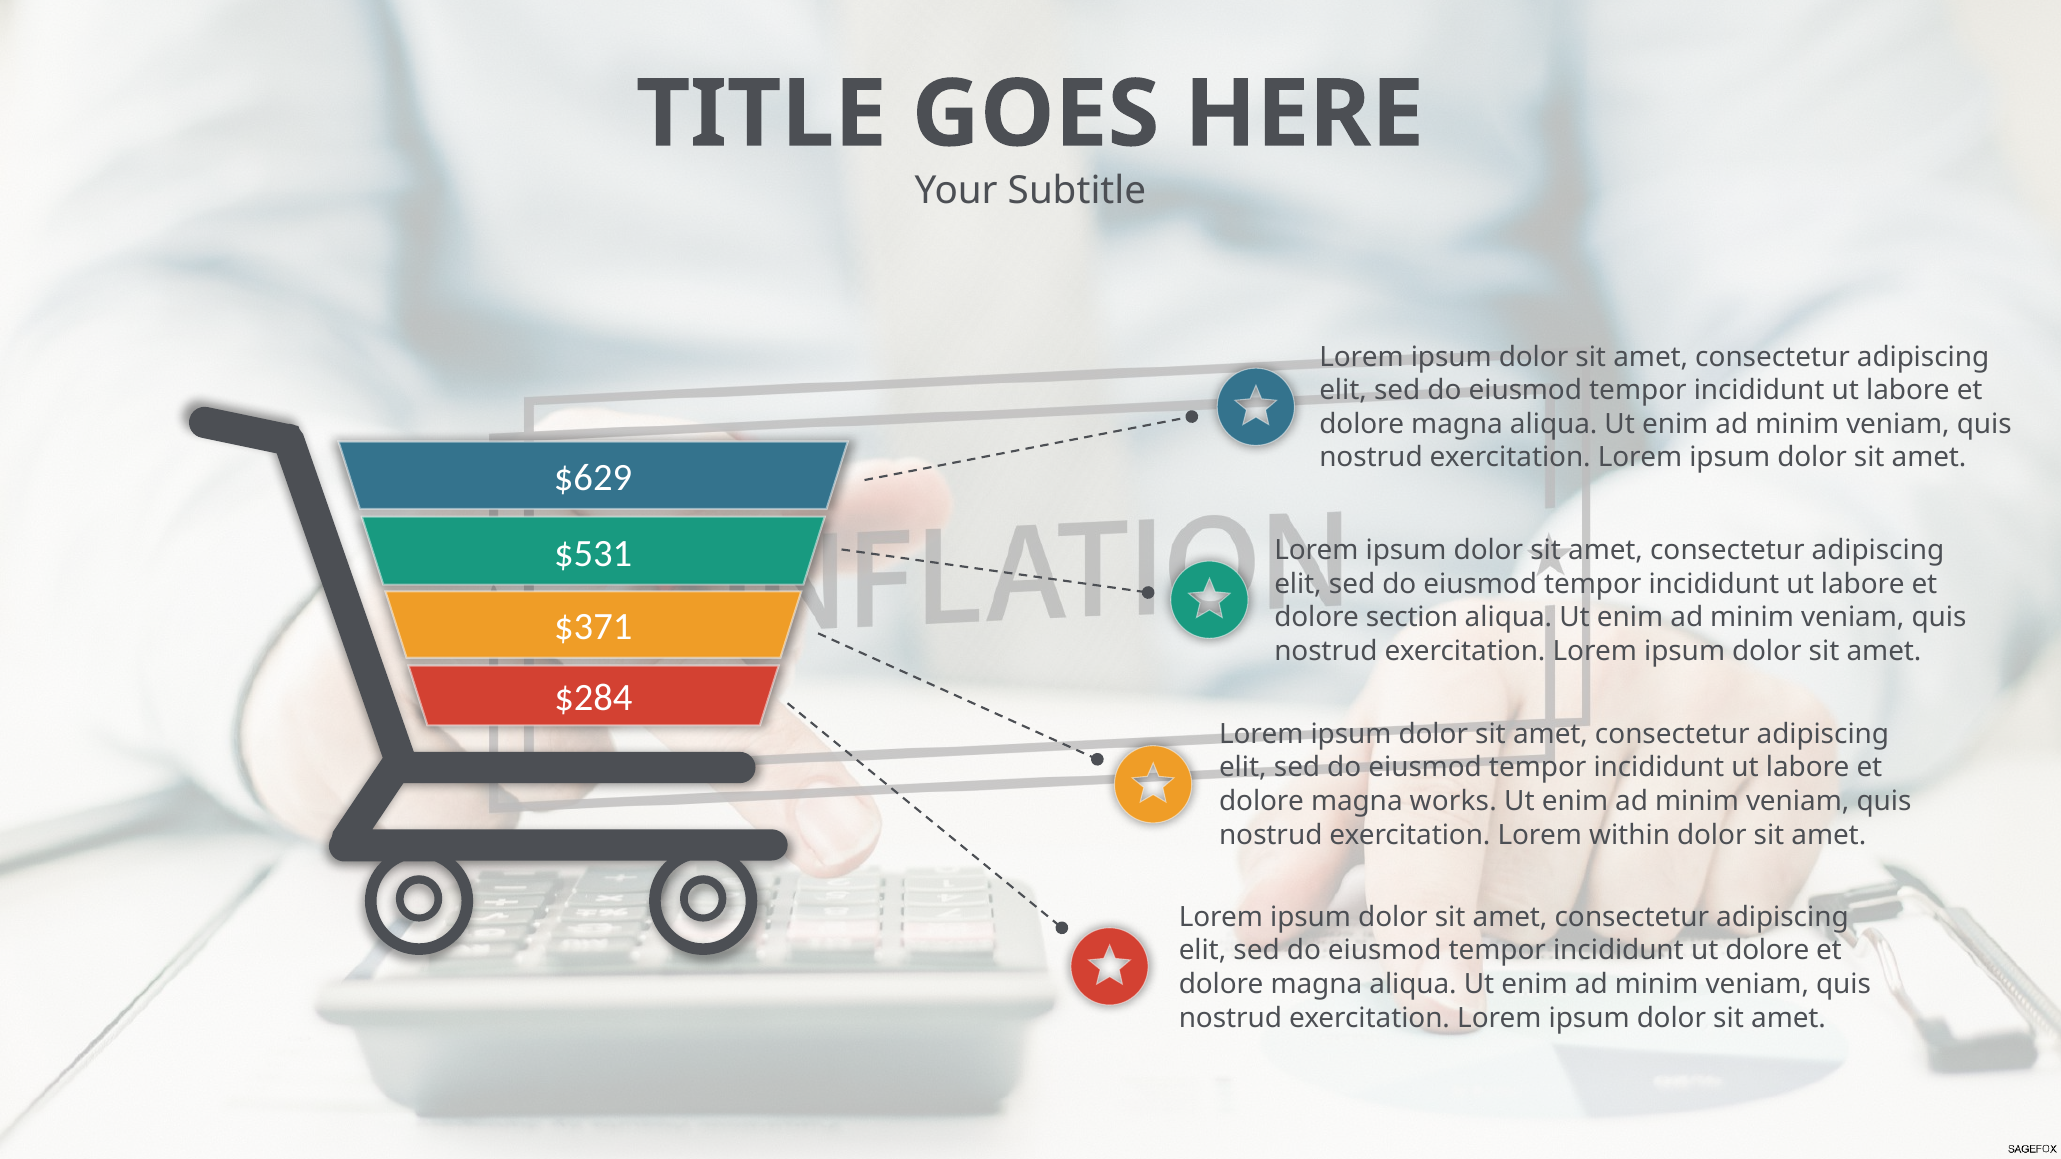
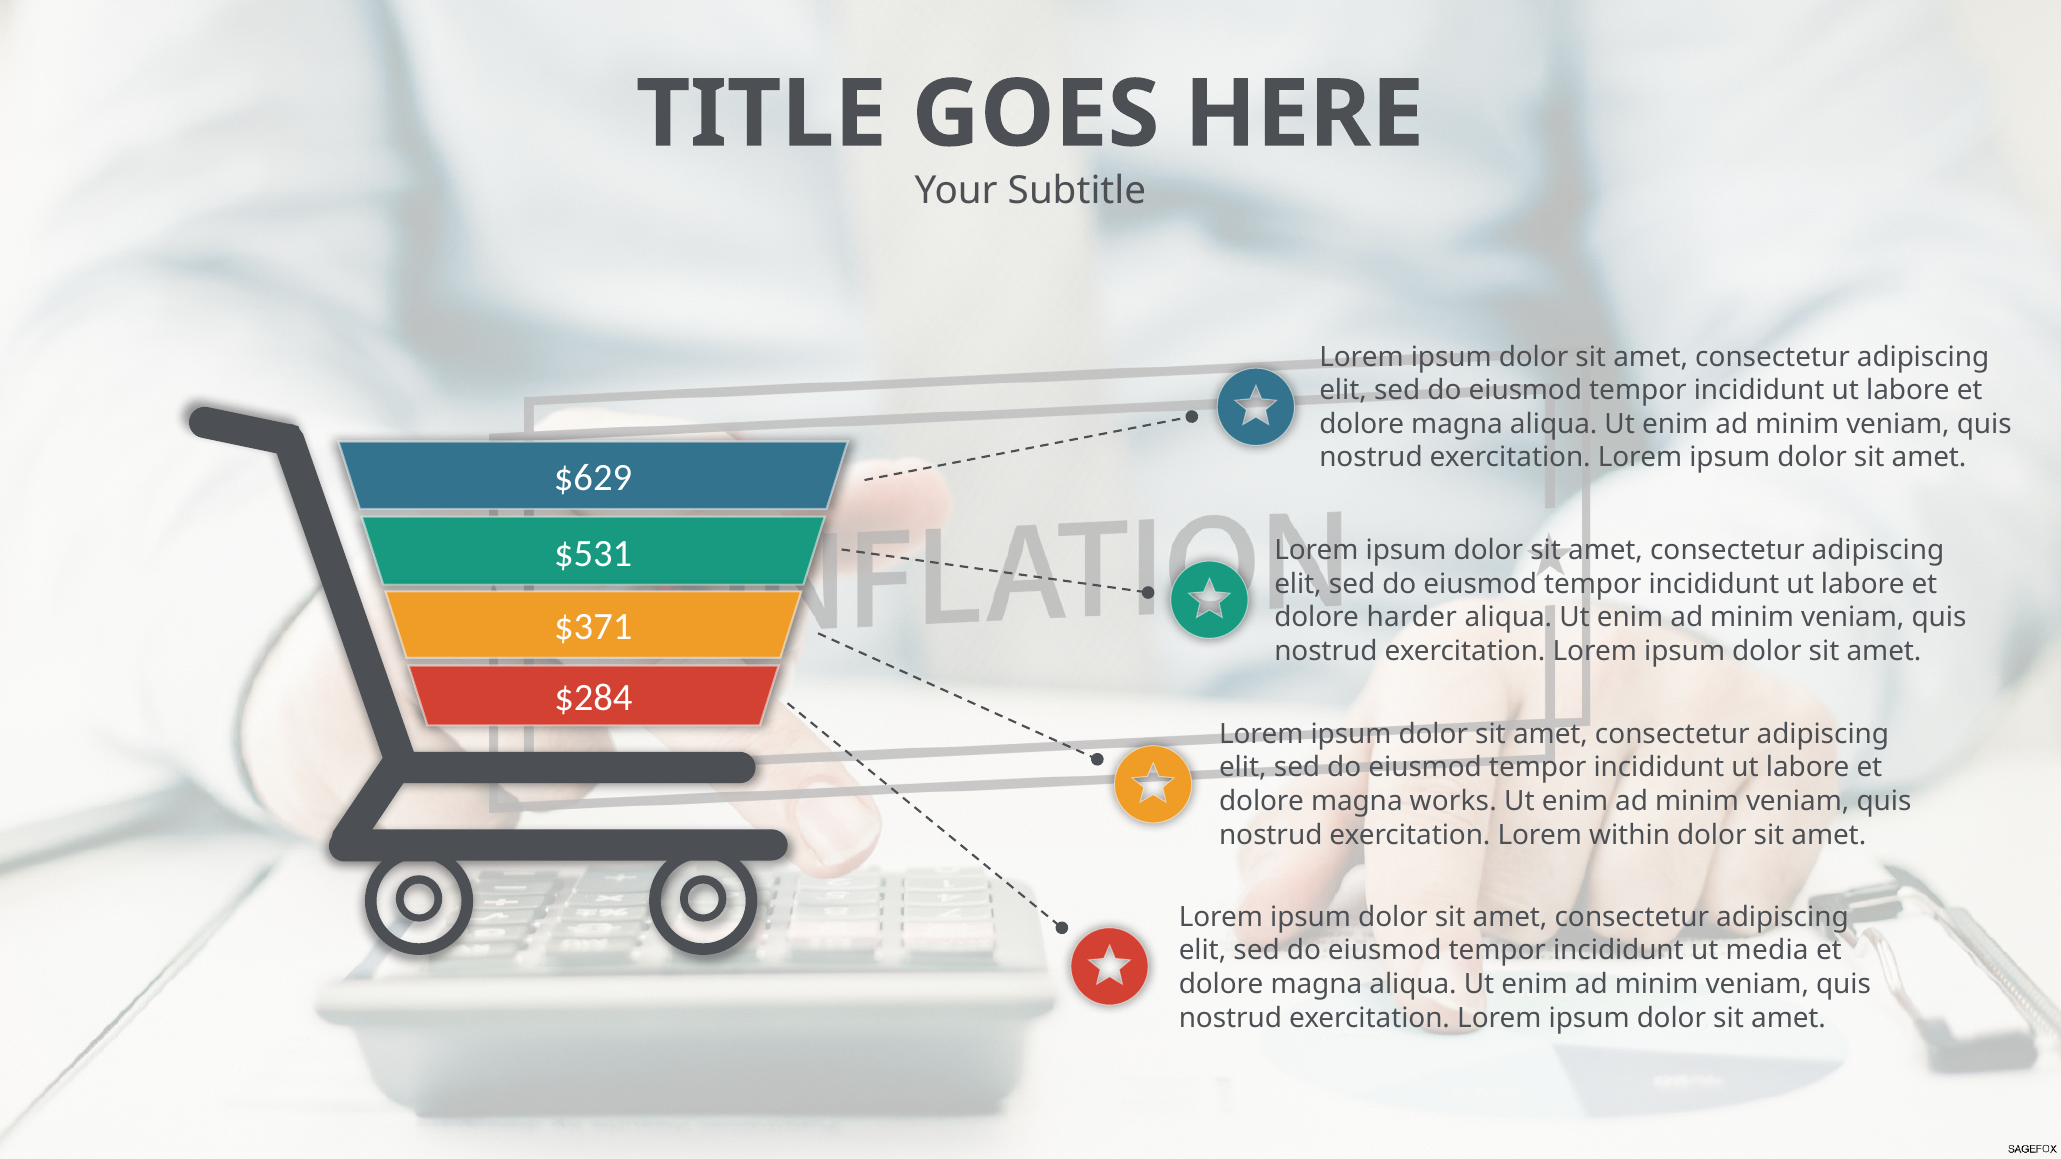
section: section -> harder (1412, 618)
ut dolore: dolore -> media (1767, 951)
